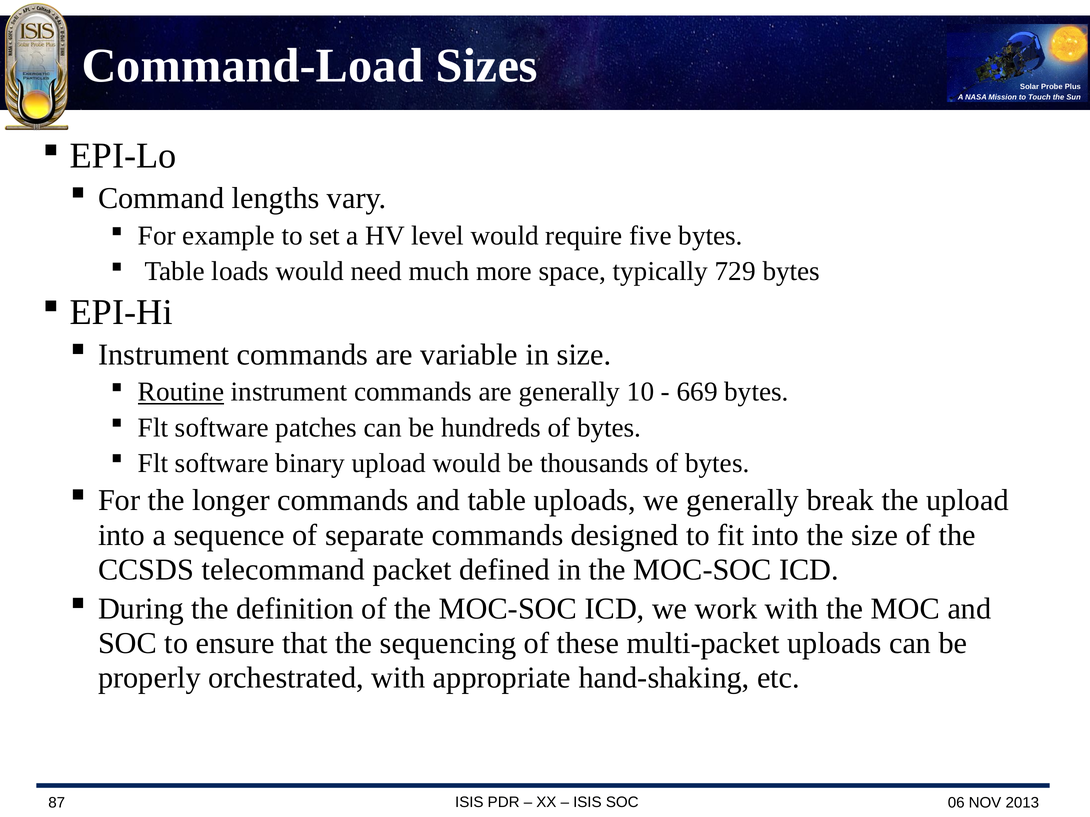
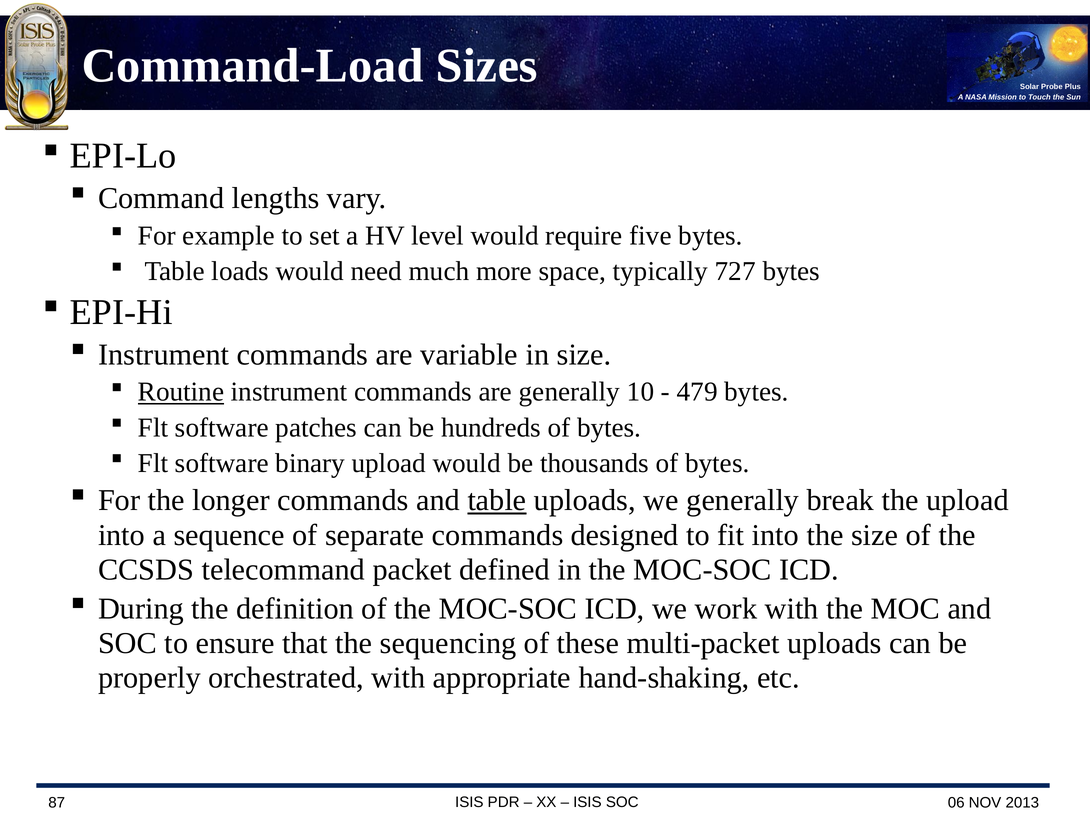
729: 729 -> 727 (735, 271)
669: 669 -> 479 (697, 392)
table underline: none -> present (497, 501)
